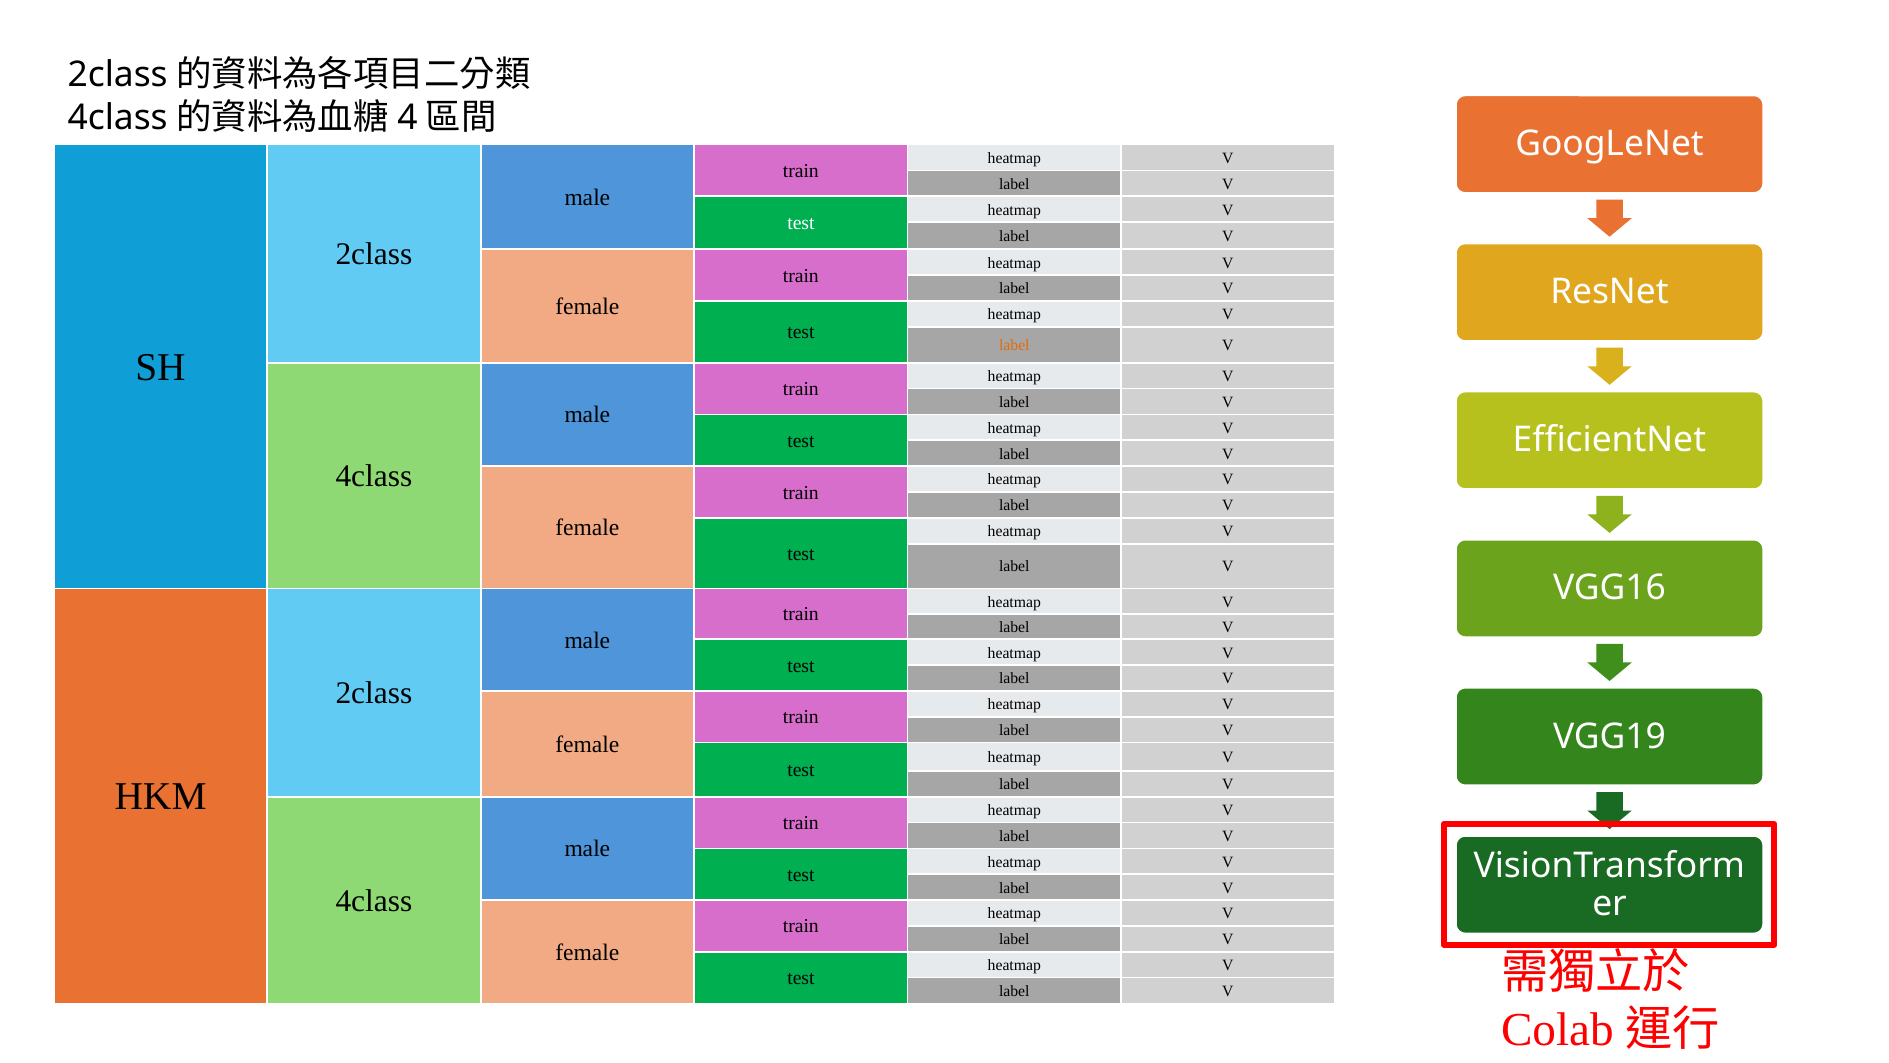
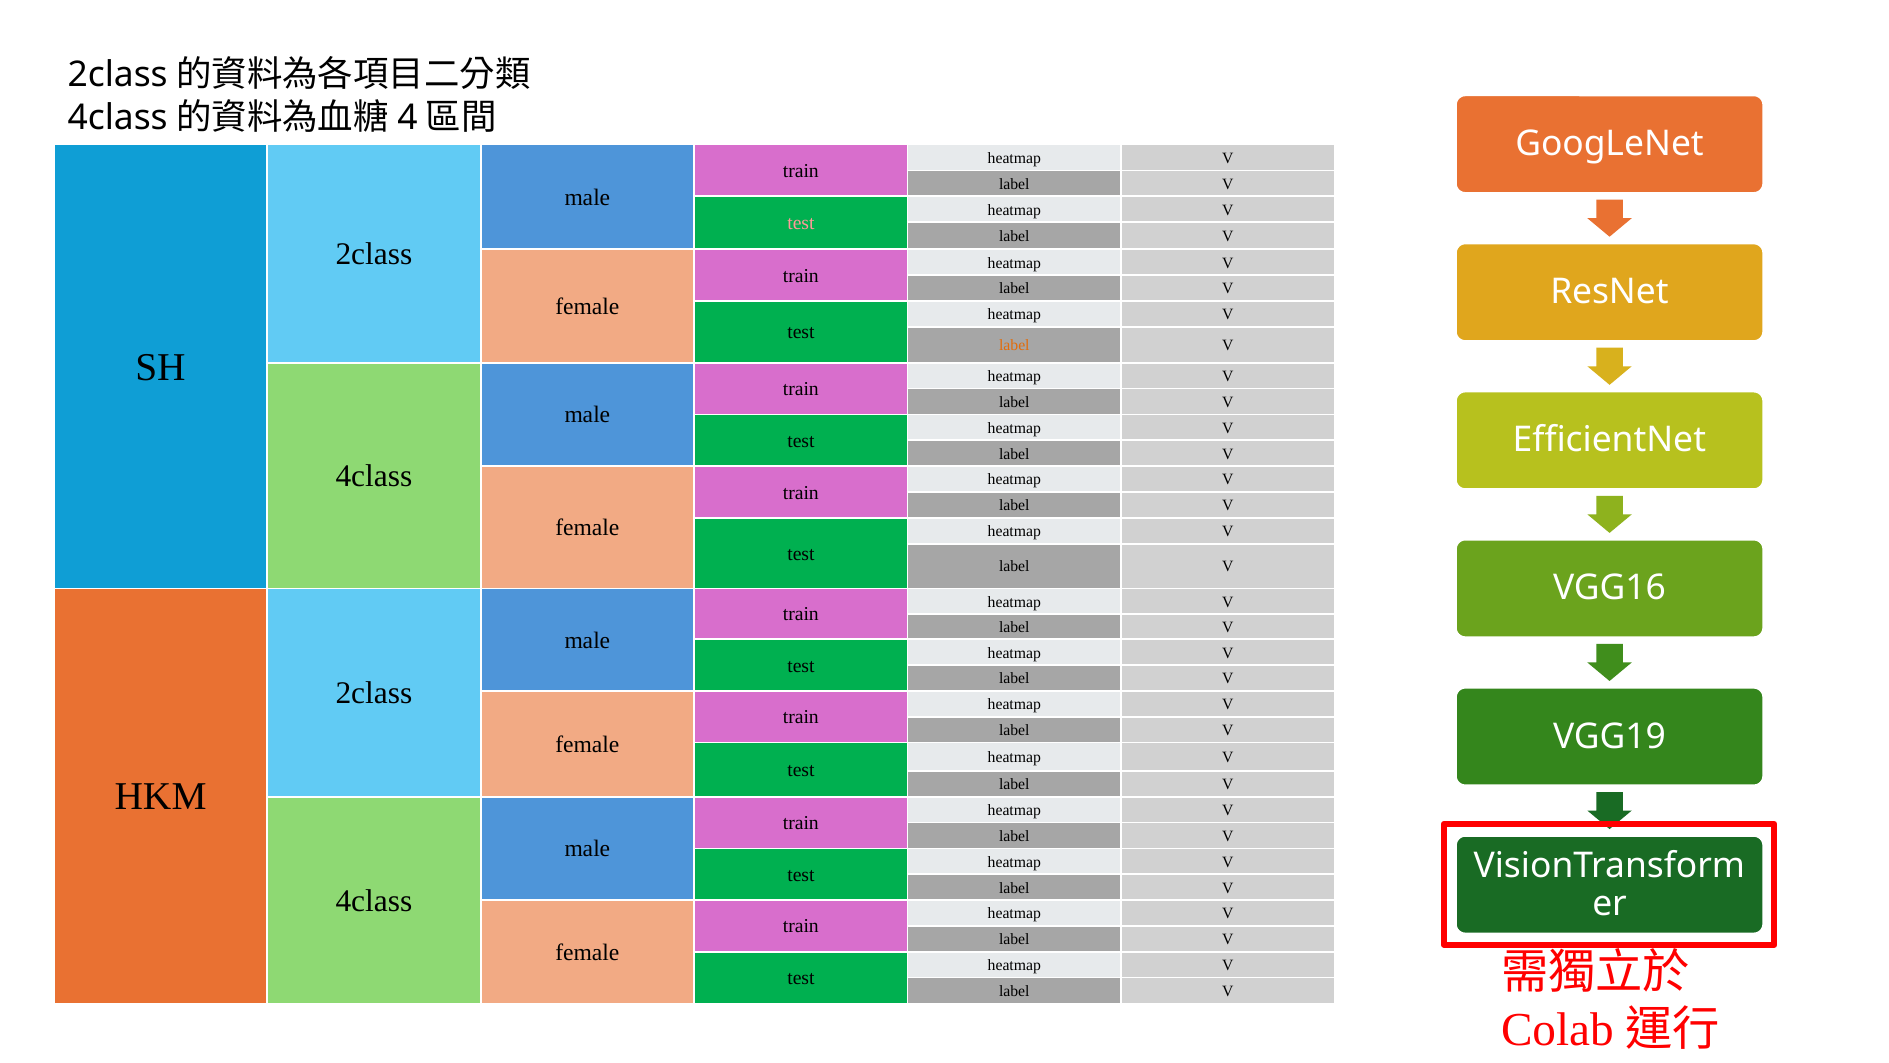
test colour: white -> pink (801, 223)
